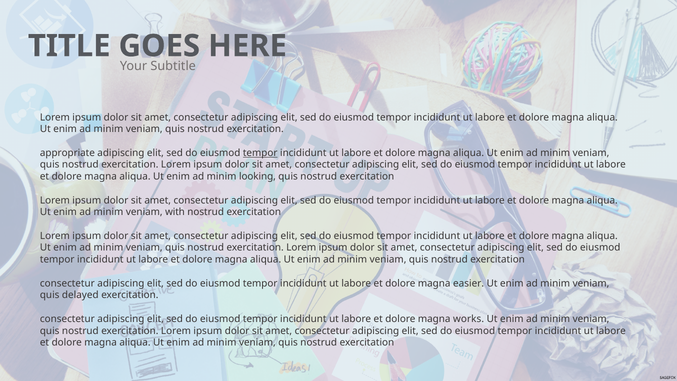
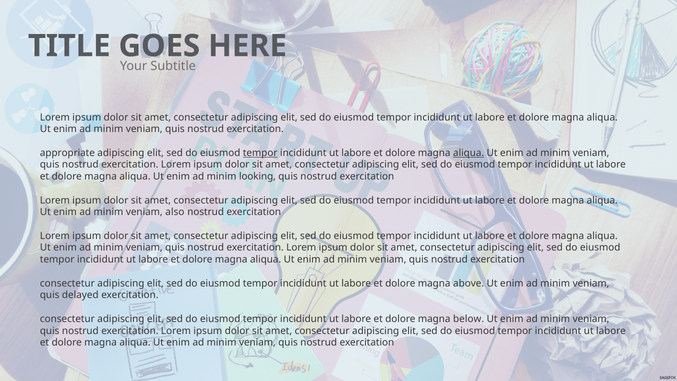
aliqua underline: none -> present (469, 153)
with: with -> also (175, 212)
easier: easier -> above (469, 283)
works: works -> below (469, 319)
